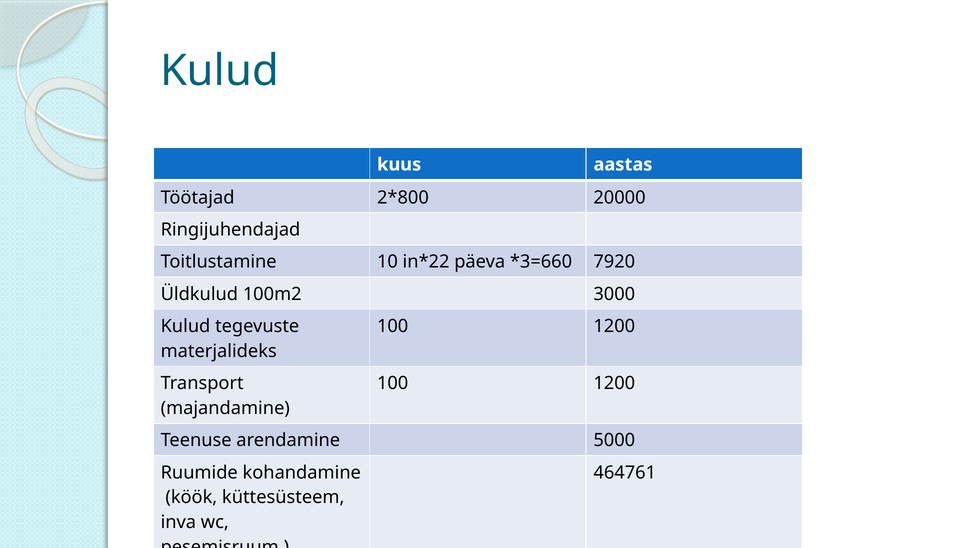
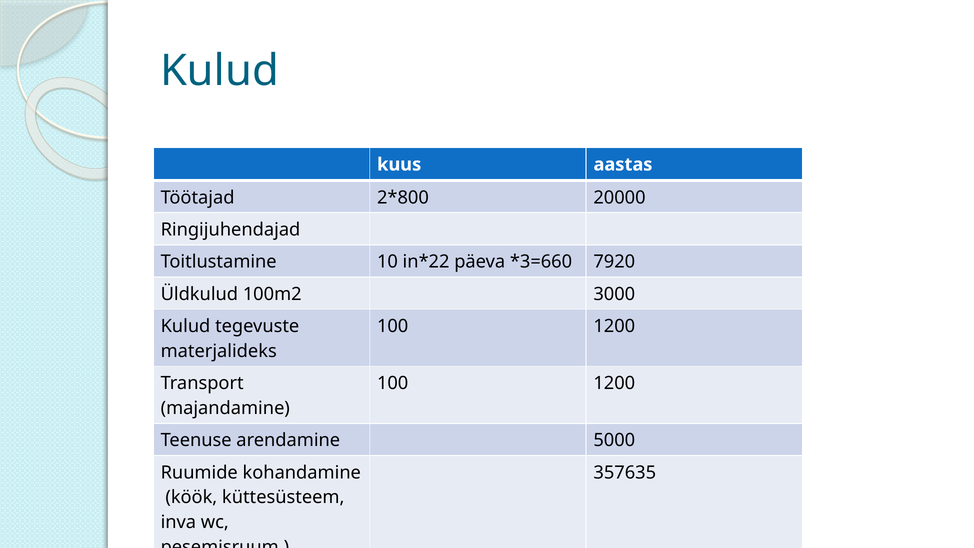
464761: 464761 -> 357635 (625, 473)
